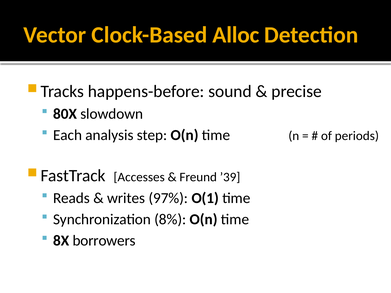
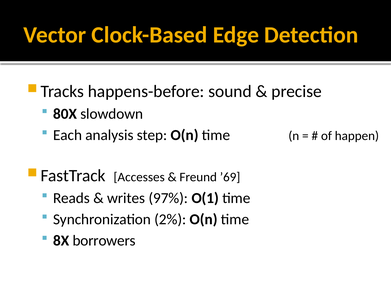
Alloc: Alloc -> Edge (236, 35)
periods: periods -> happen (357, 136)
’39: ’39 -> ’69 (230, 177)
8%: 8% -> 2% (170, 220)
